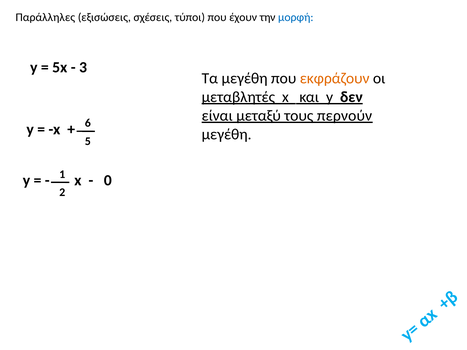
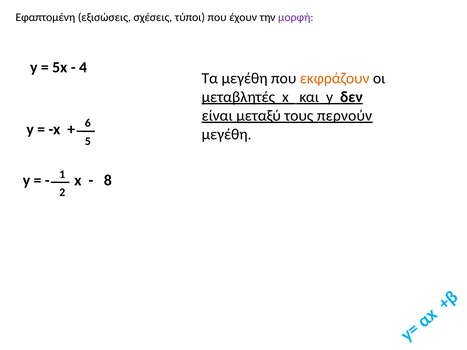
Παράλληλες: Παράλληλες -> Εφαπτομένη (45, 17)
μορφή colour: blue -> purple (296, 17)
3: 3 -> 4 (83, 67)
0: 0 -> 8 (108, 181)
